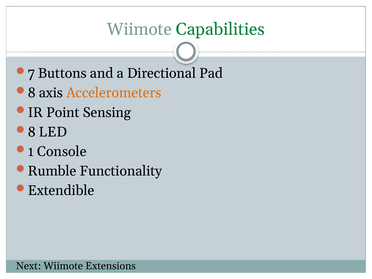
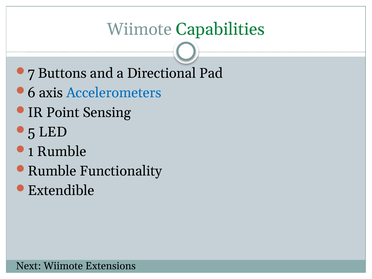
8: 8 -> 6 (32, 93)
Accelerometers colour: orange -> blue (114, 93)
8: 8 -> 5 (32, 132)
1 Console: Console -> Rumble (62, 152)
